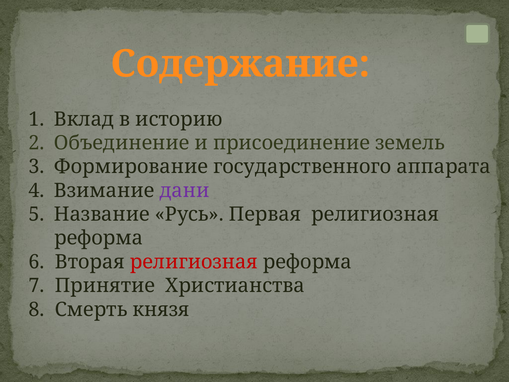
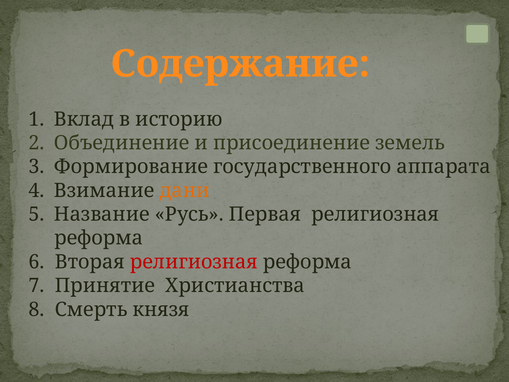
дани colour: purple -> orange (184, 190)
